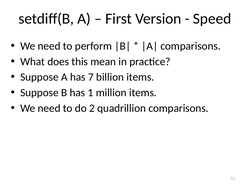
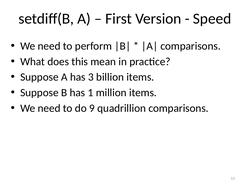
7: 7 -> 3 (91, 77)
2: 2 -> 9 (92, 108)
